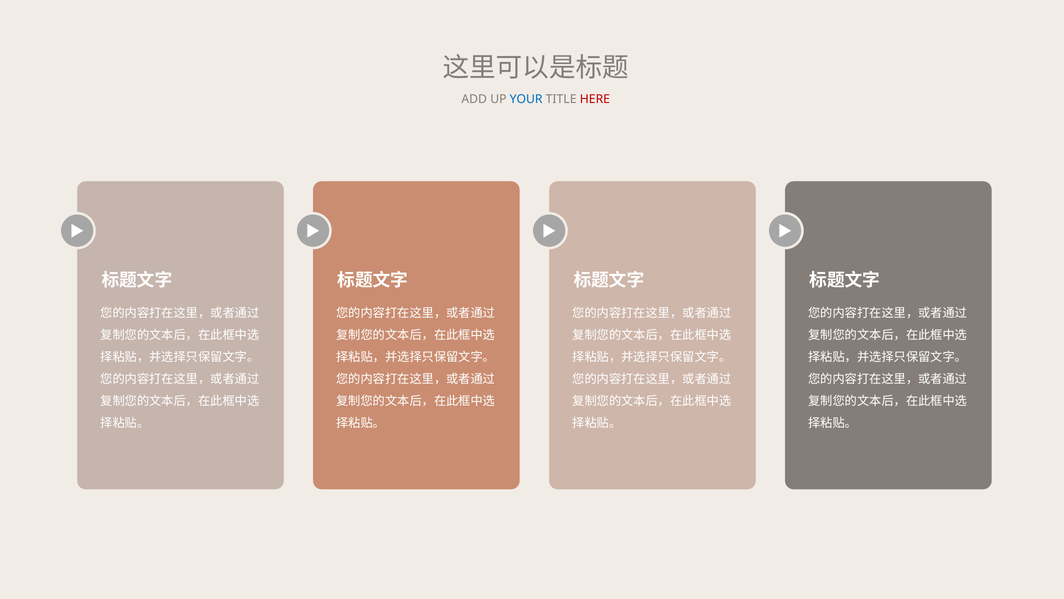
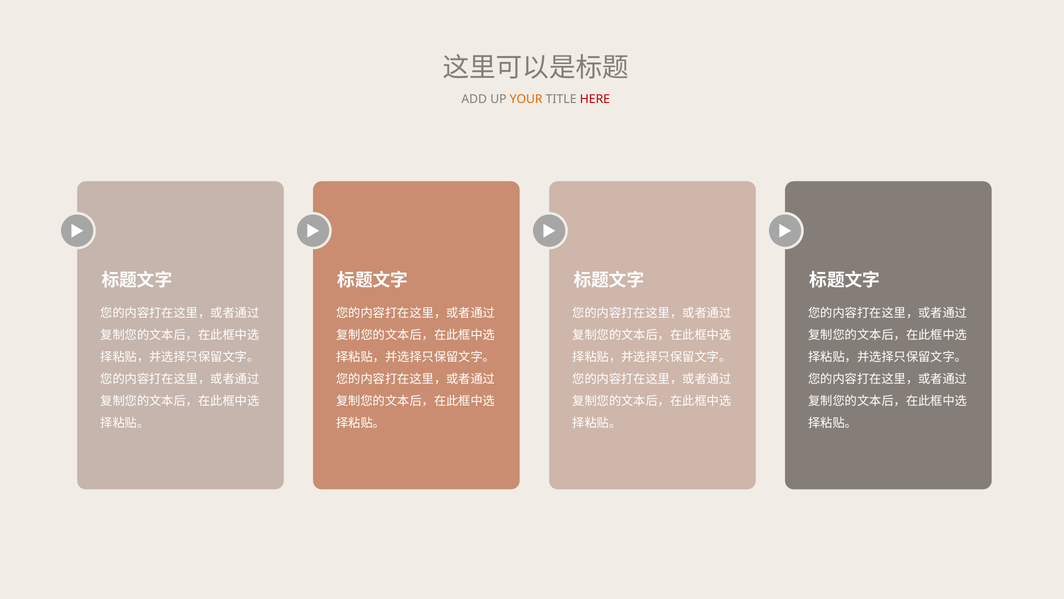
YOUR colour: blue -> orange (526, 99)
